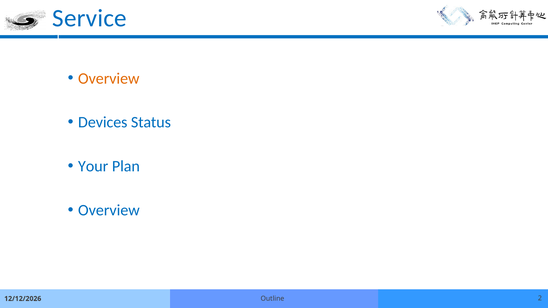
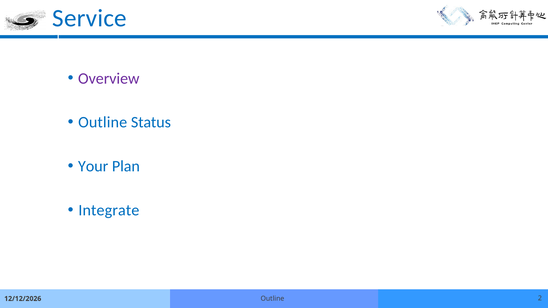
Overview colour: orange -> purple (109, 78)
Devices: Devices -> Outline (103, 122)
Overview: Overview -> Integrate (109, 210)
